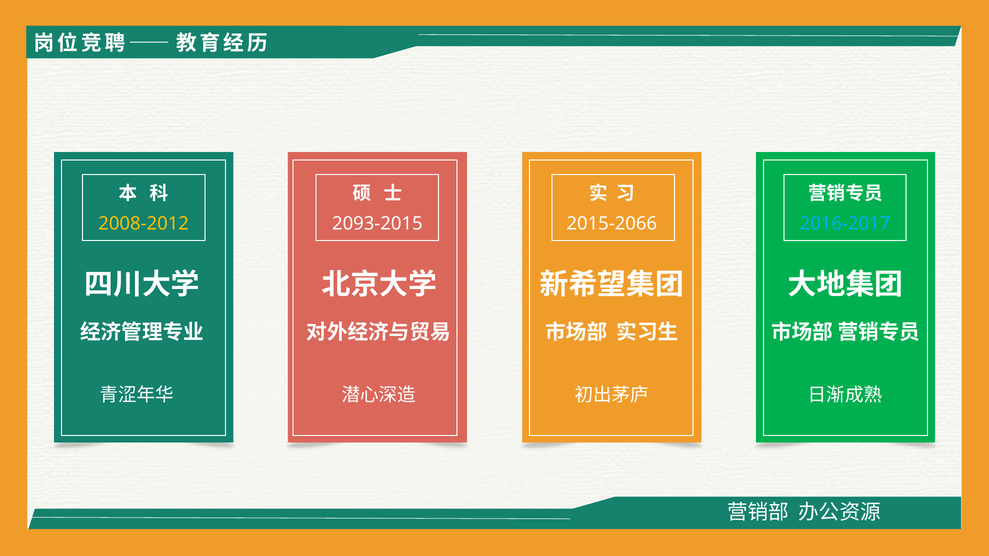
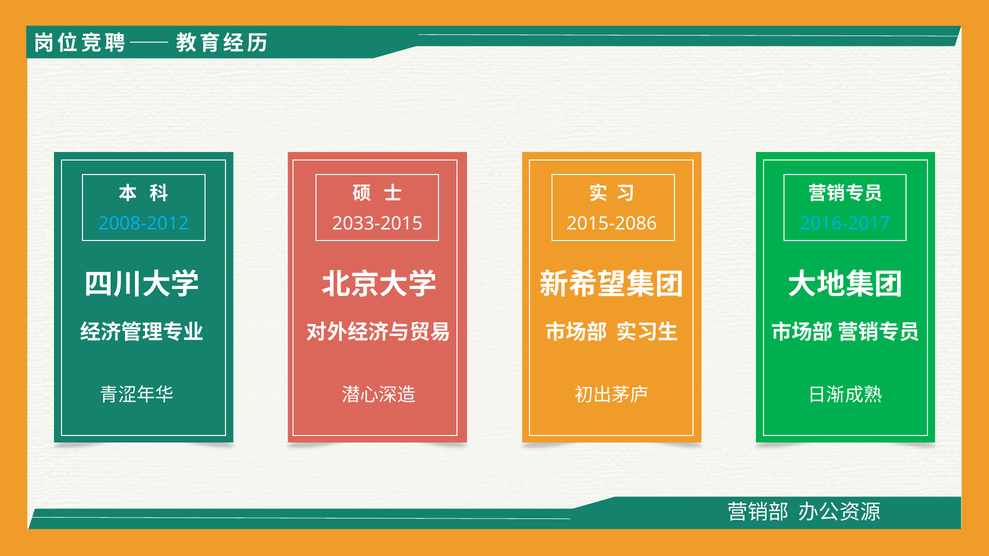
2008-2012 colour: yellow -> light blue (144, 224)
2093-2015: 2093-2015 -> 2033-2015 (377, 224)
2015-2066: 2015-2066 -> 2015-2086 (612, 224)
